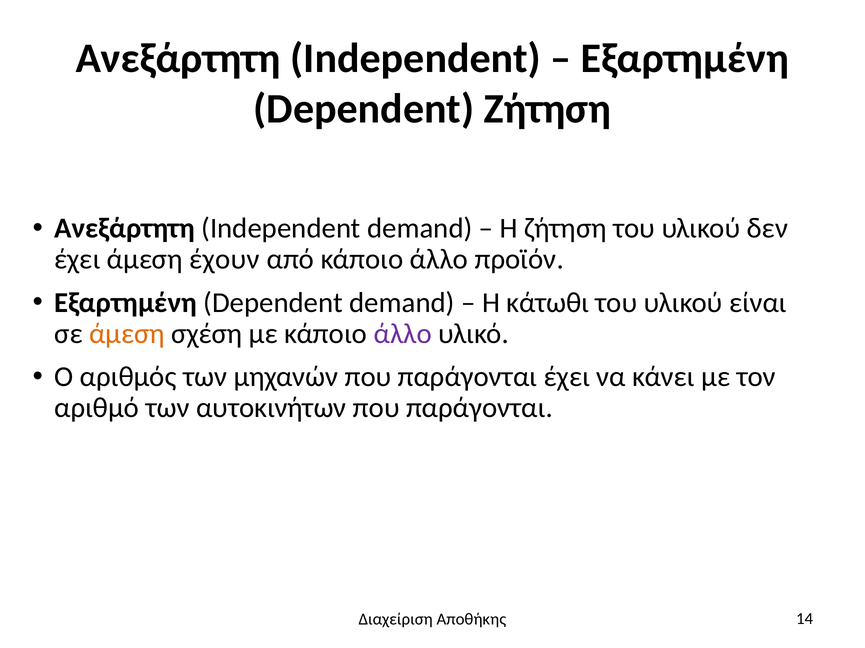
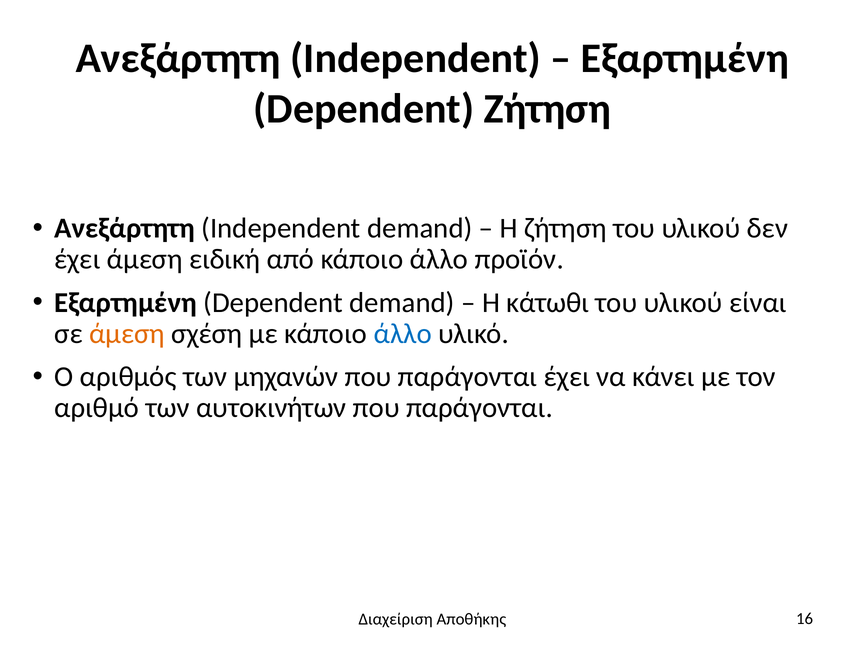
έχουν: έχουν -> ειδική (225, 260)
άλλο colour: purple -> blue (403, 334)
14: 14 -> 16 (805, 620)
